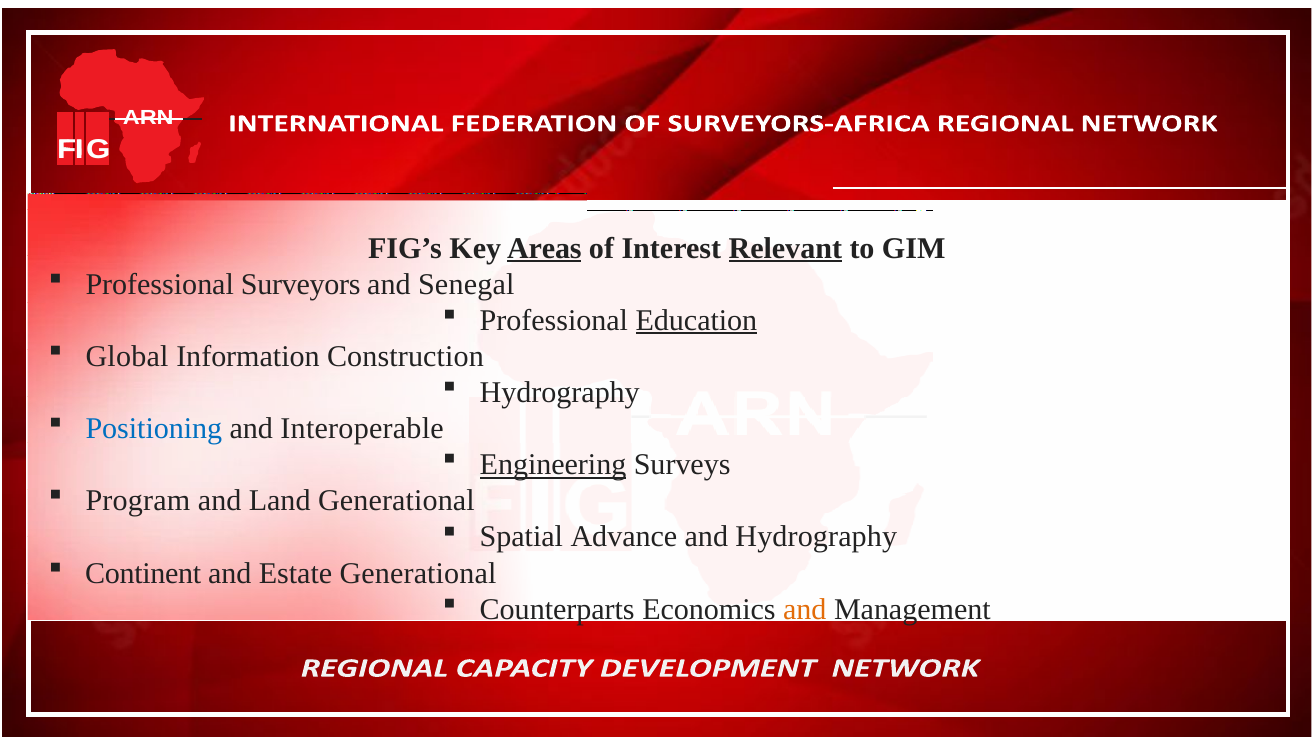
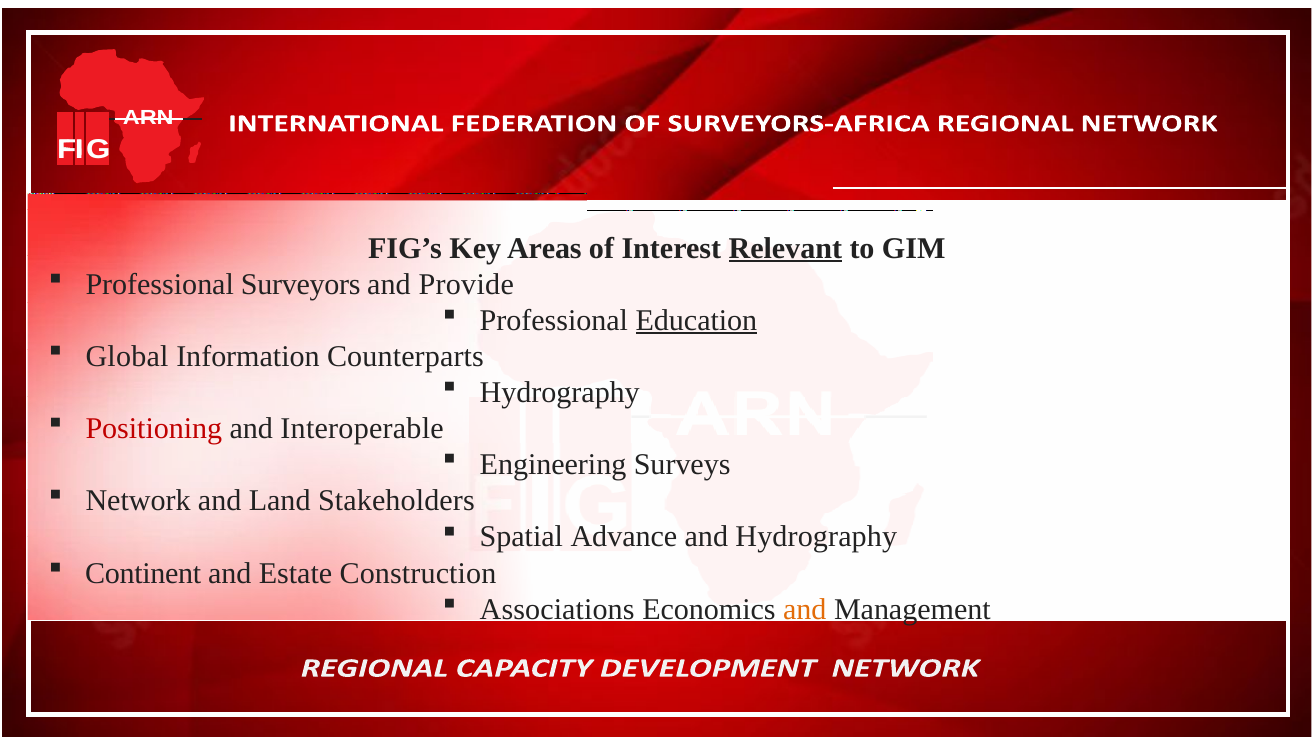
Areas underline: present -> none (544, 248)
Senegal: Senegal -> Provide (466, 284)
Construction: Construction -> Counterparts (405, 357)
Positioning colour: blue -> red (154, 429)
Engineering underline: present -> none (553, 465)
Program: Program -> Network (138, 501)
Land Generational: Generational -> Stakeholders (396, 501)
Estate Generational: Generational -> Construction (418, 573)
Counterparts: Counterparts -> Associations (557, 609)
